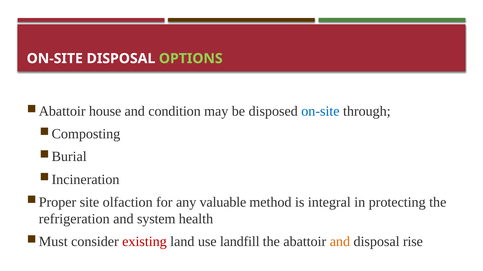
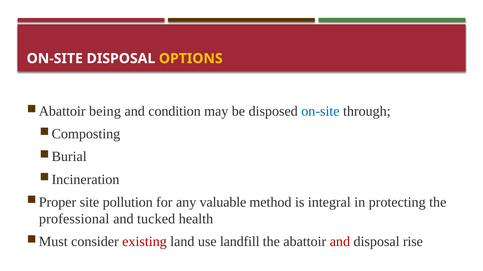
OPTIONS colour: light green -> yellow (191, 59)
house: house -> being (105, 112)
olfaction: olfaction -> pollution (128, 203)
refrigeration: refrigeration -> professional (74, 220)
system: system -> tucked (156, 220)
and colour: orange -> red (340, 242)
